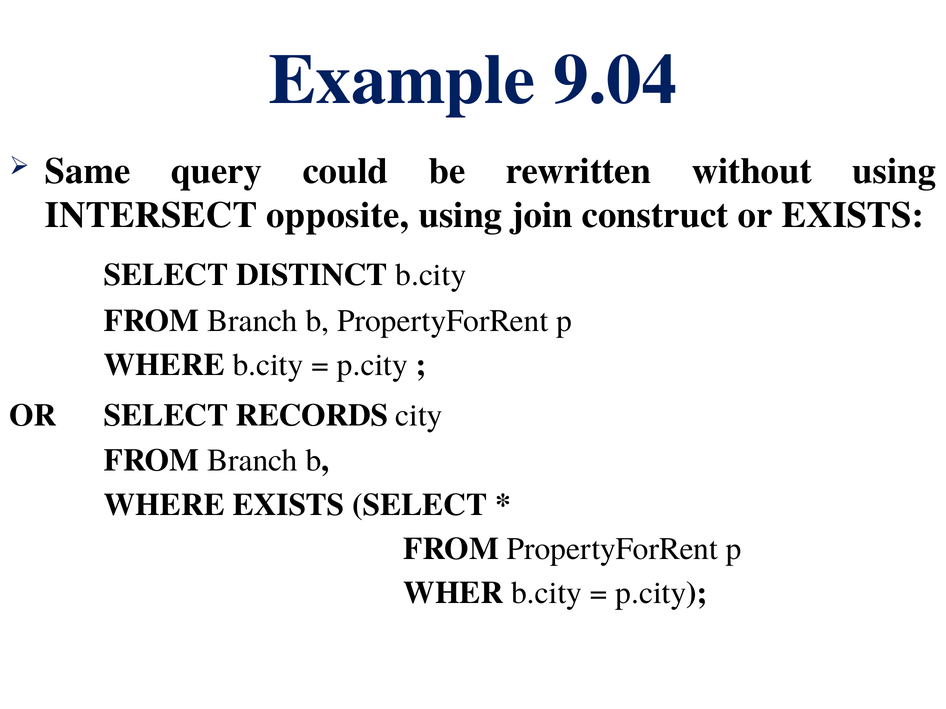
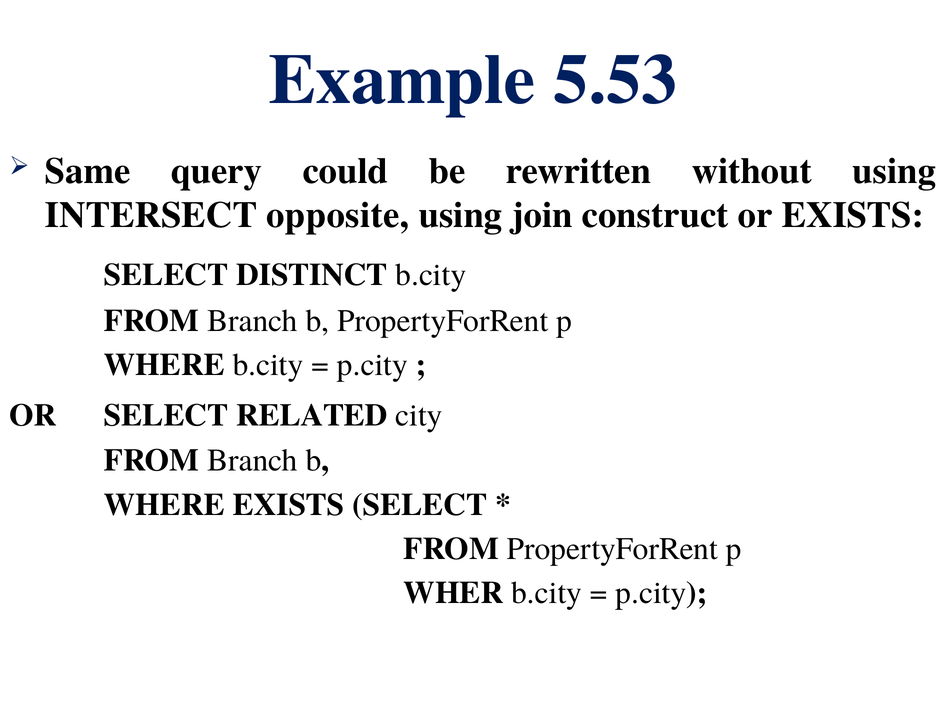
9.04: 9.04 -> 5.53 (615, 80)
RECORDS: RECORDS -> RELATED (312, 416)
